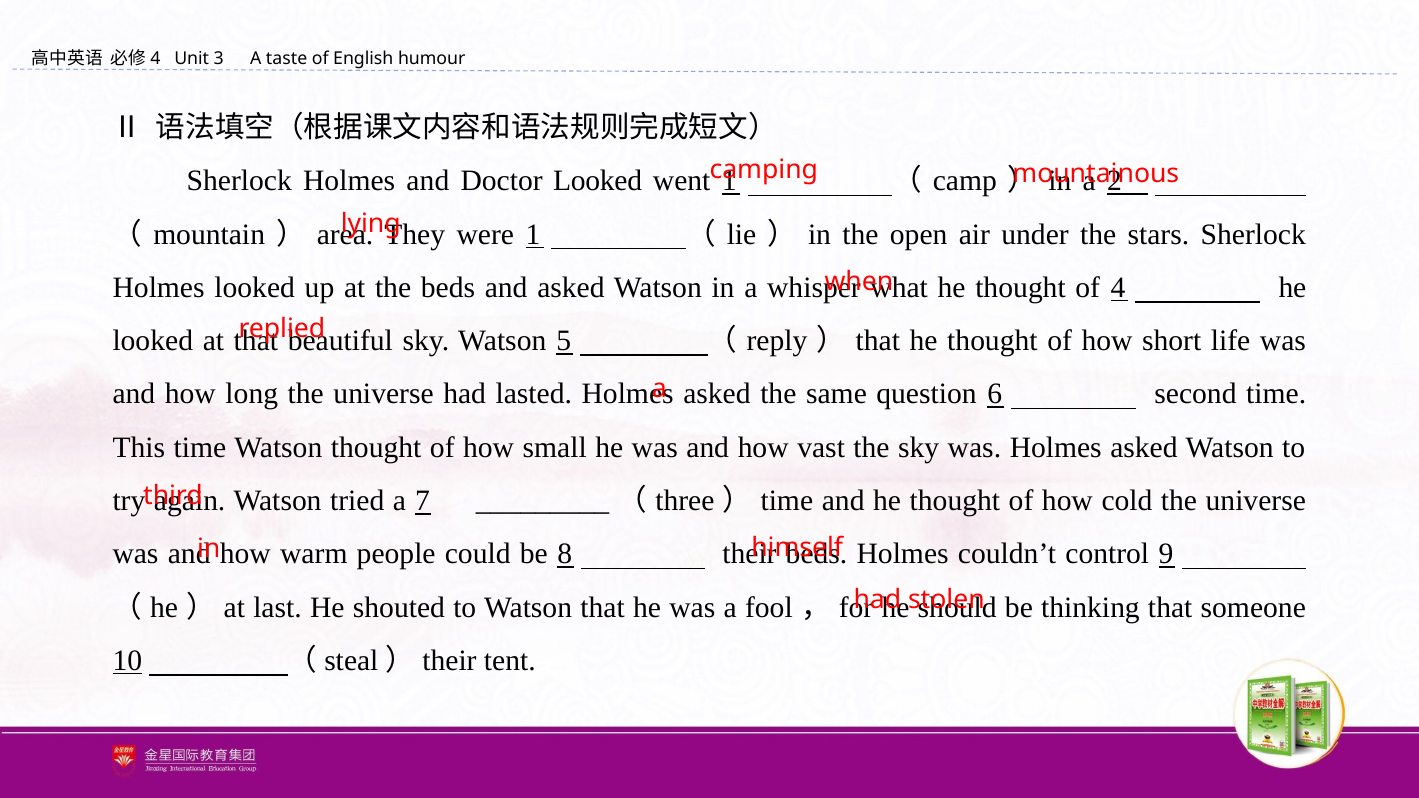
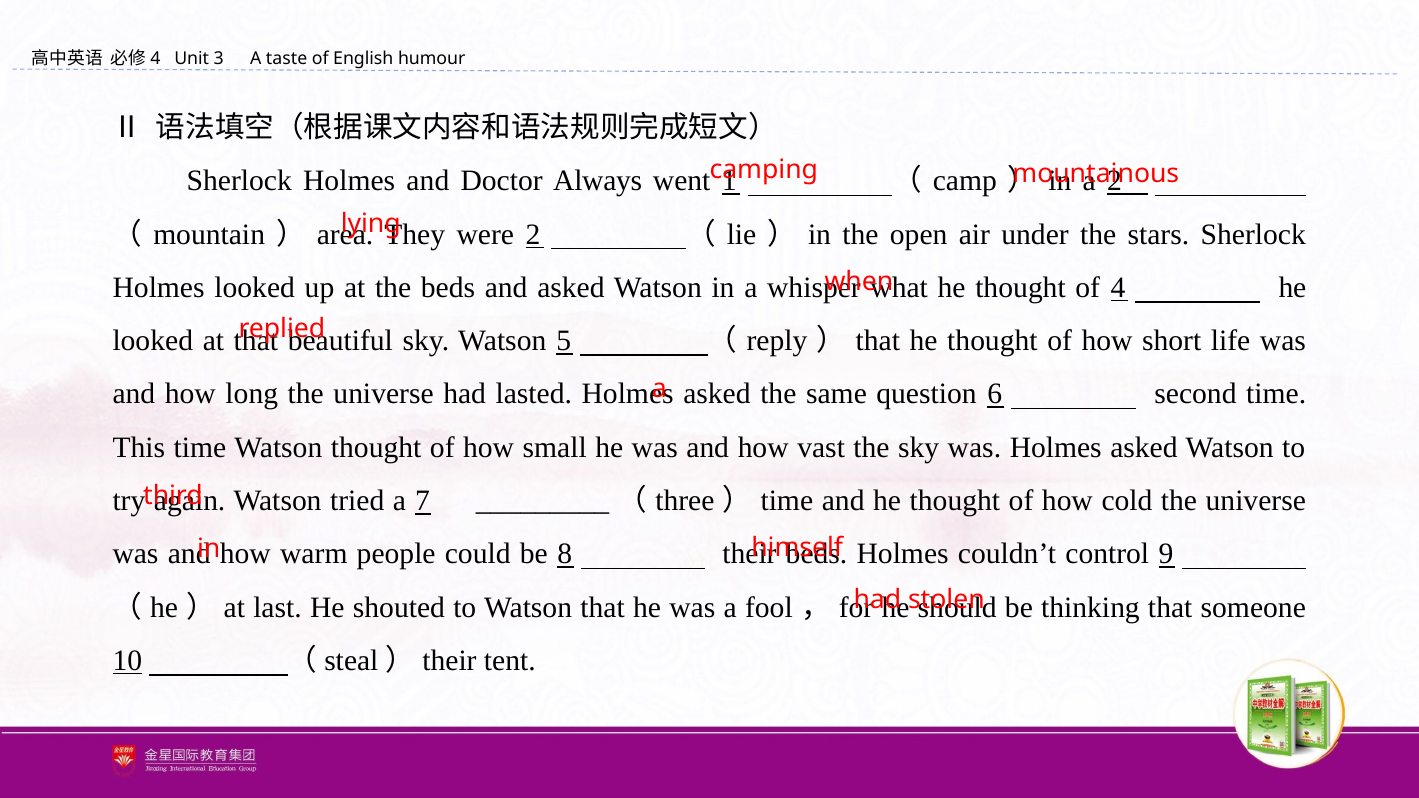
Doctor Looked: Looked -> Always (598, 181)
were 1: 1 -> 2 (533, 234)
